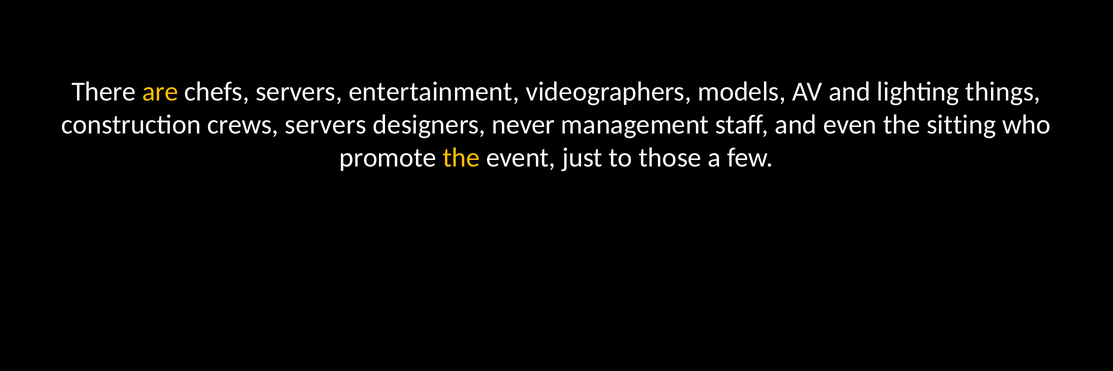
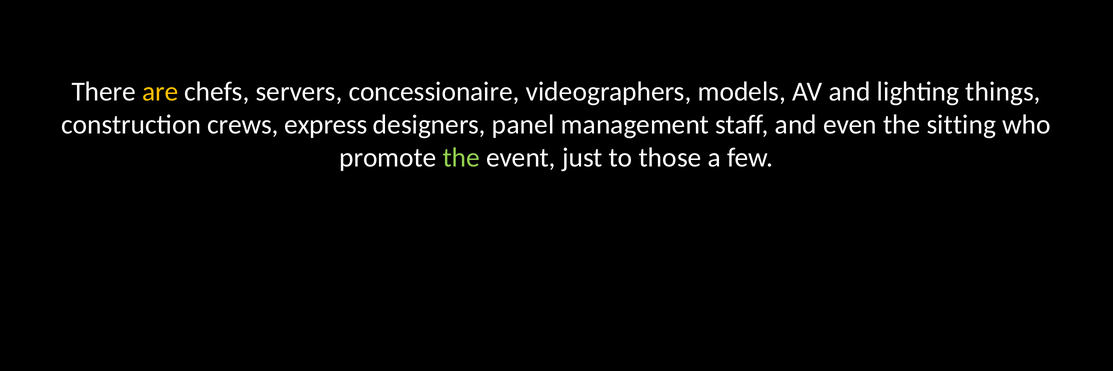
entertainment: entertainment -> concessionaire (434, 92)
crews servers: servers -> express (326, 125)
never: never -> panel (523, 125)
the colour: yellow -> light green (461, 158)
